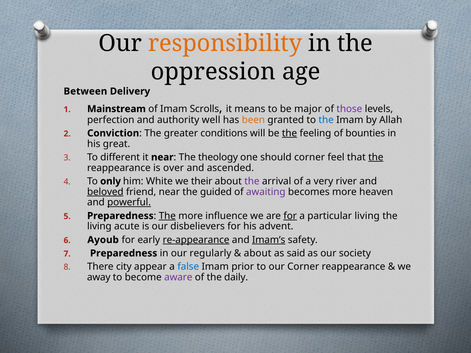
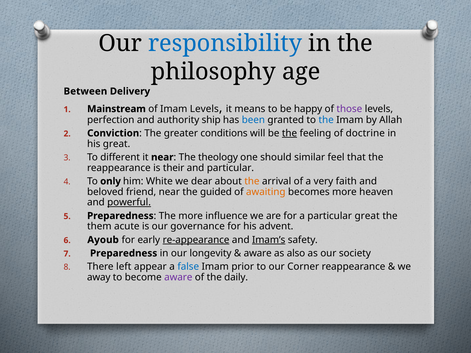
responsibility colour: orange -> blue (225, 44)
oppression: oppression -> philosophy (213, 72)
Imam Scrolls: Scrolls -> Levels (204, 109)
major: major -> happy (308, 109)
well: well -> ship (211, 120)
been colour: orange -> blue (253, 120)
bounties: bounties -> doctrine (365, 133)
should corner: corner -> similar (310, 157)
the underline: present -> none (376, 157)
over: over -> their (174, 168)
and ascended: ascended -> particular (230, 168)
their: their -> dear (202, 181)
the colour: purple -> orange (252, 181)
river: river -> faith (346, 181)
beloved underline: present -> none (105, 192)
awaiting colour: purple -> orange (266, 192)
The underline: present -> none (167, 216)
for underline: present -> none (290, 216)
particular living: living -> great (367, 216)
living: living -> them (99, 227)
disbelievers: disbelievers -> governance (198, 227)
regularly: regularly -> longevity (211, 253)
about: about -> aware (258, 253)
said: said -> also (296, 253)
city: city -> left (124, 267)
